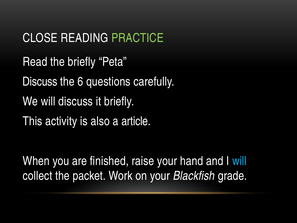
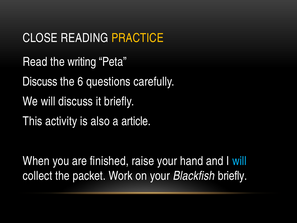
PRACTICE colour: light green -> yellow (138, 38)
the briefly: briefly -> writing (82, 62)
Blackfish grade: grade -> briefly (233, 176)
